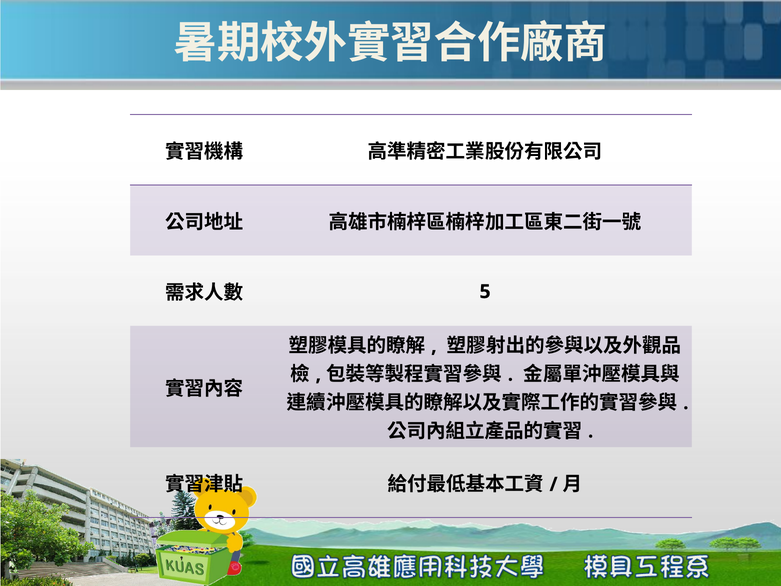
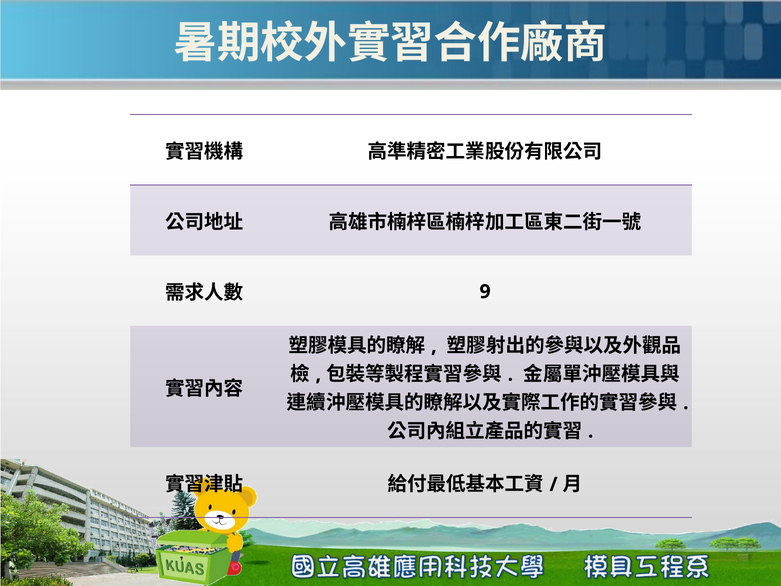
5: 5 -> 9 (485, 292)
